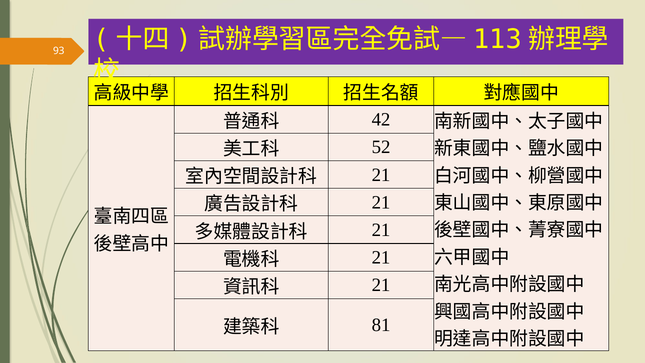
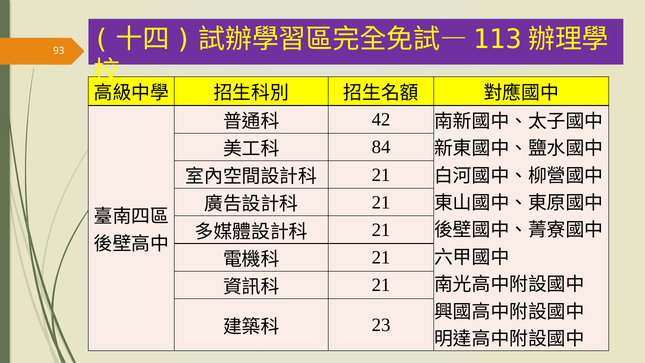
52: 52 -> 84 (381, 147)
81: 81 -> 23 (381, 325)
